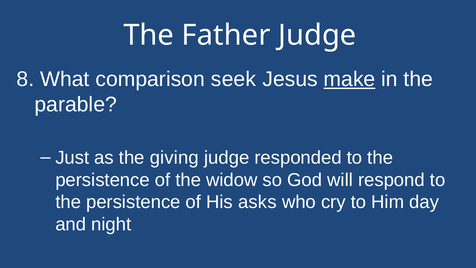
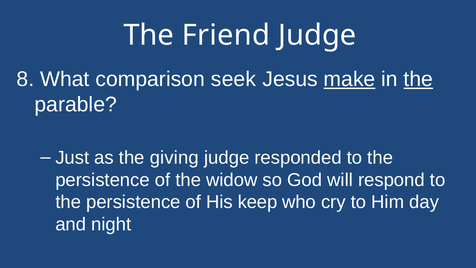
Father: Father -> Friend (226, 35)
the underline: none -> present (418, 79)
asks: asks -> keep (258, 202)
